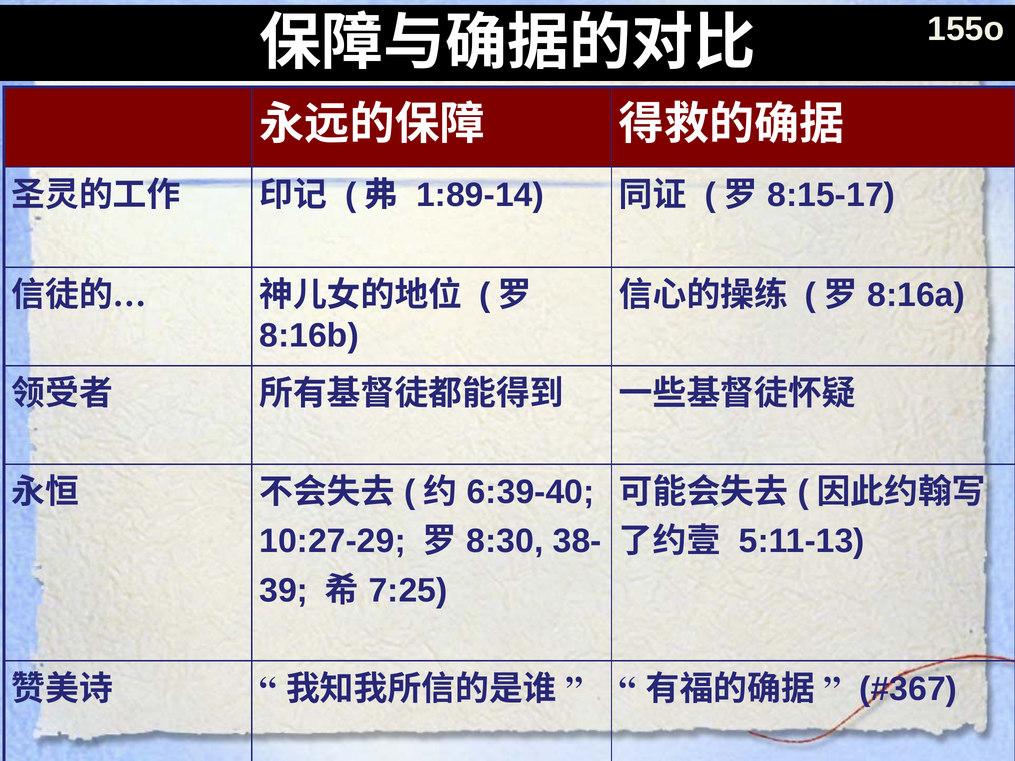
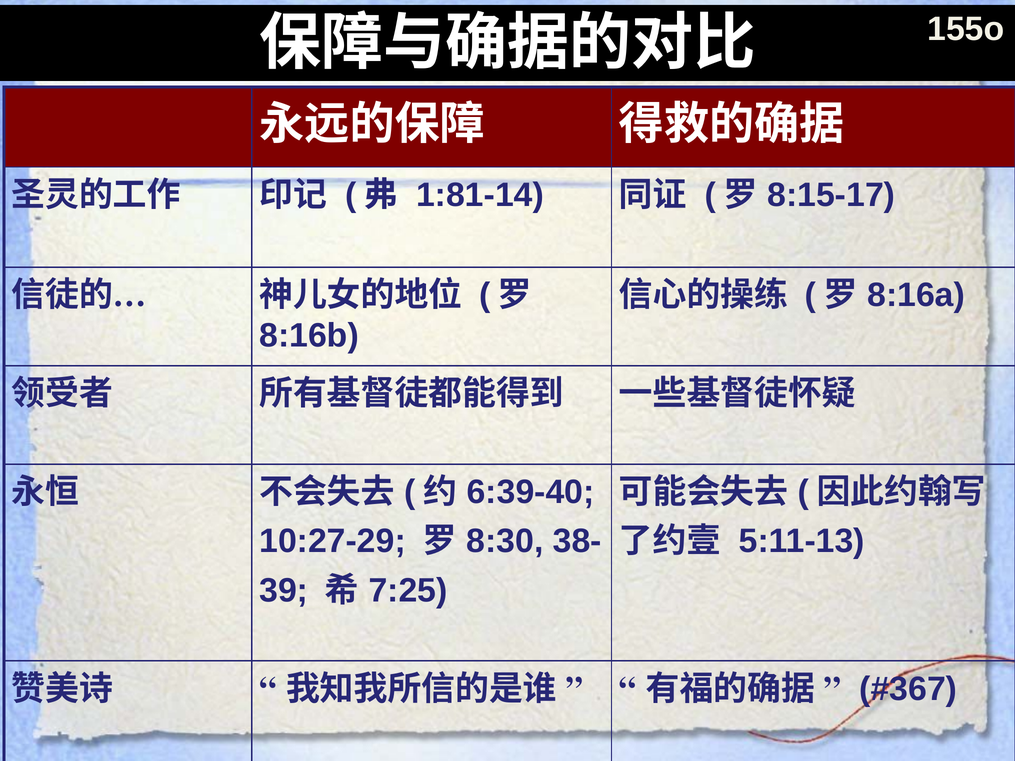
1:89-14: 1:89-14 -> 1:81-14 (480, 195)
